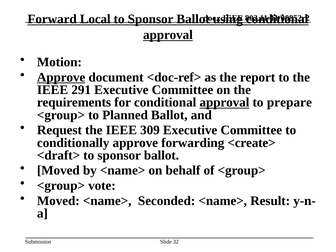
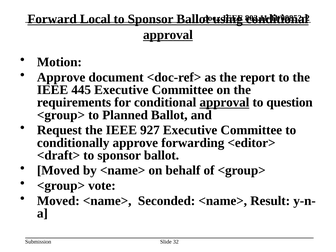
Approve underline: present -> none (61, 77)
291: 291 -> 445 (81, 90)
prepare: prepare -> question (290, 102)
309: 309 -> 927 (150, 130)
<create>: <create> -> <editor> (252, 143)
